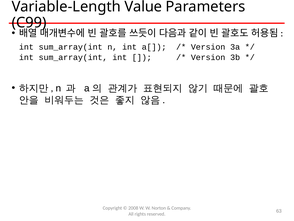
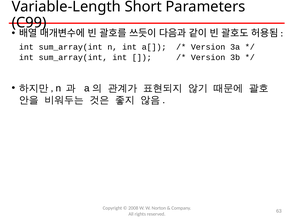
Value: Value -> Short (143, 7)
